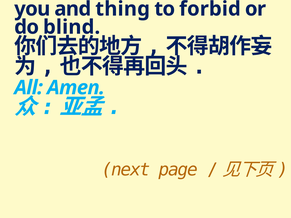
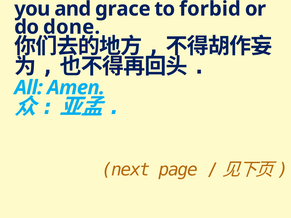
thing: thing -> grace (123, 9)
blind: blind -> done (72, 27)
